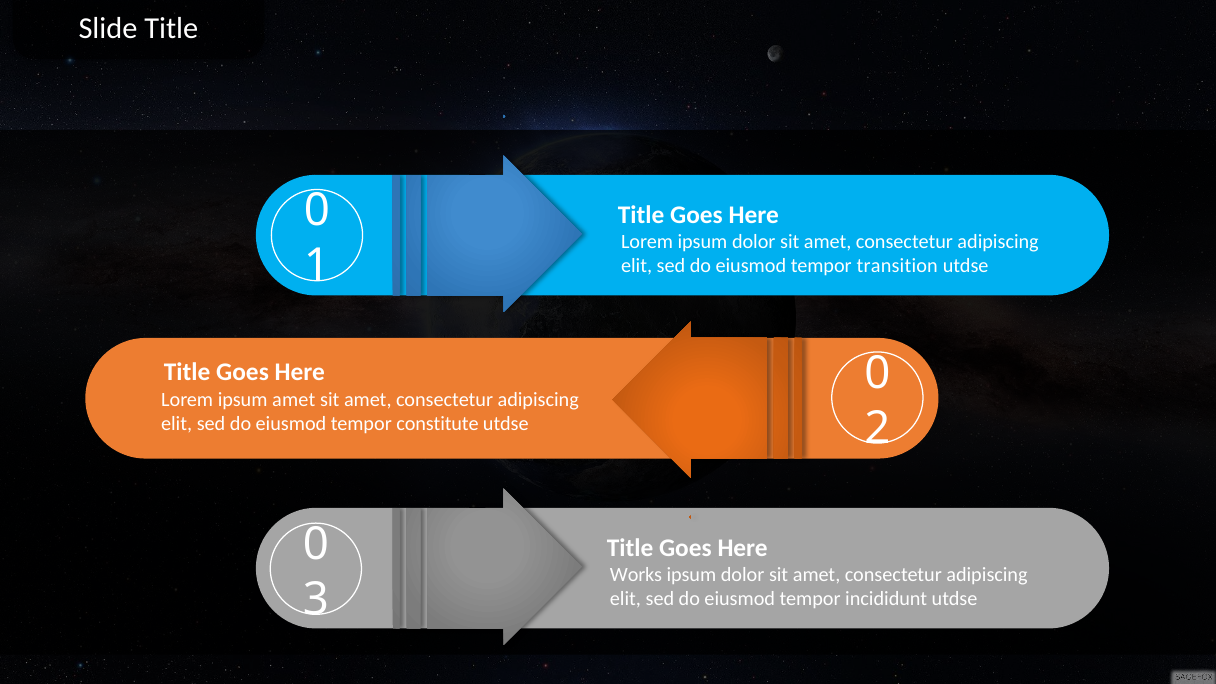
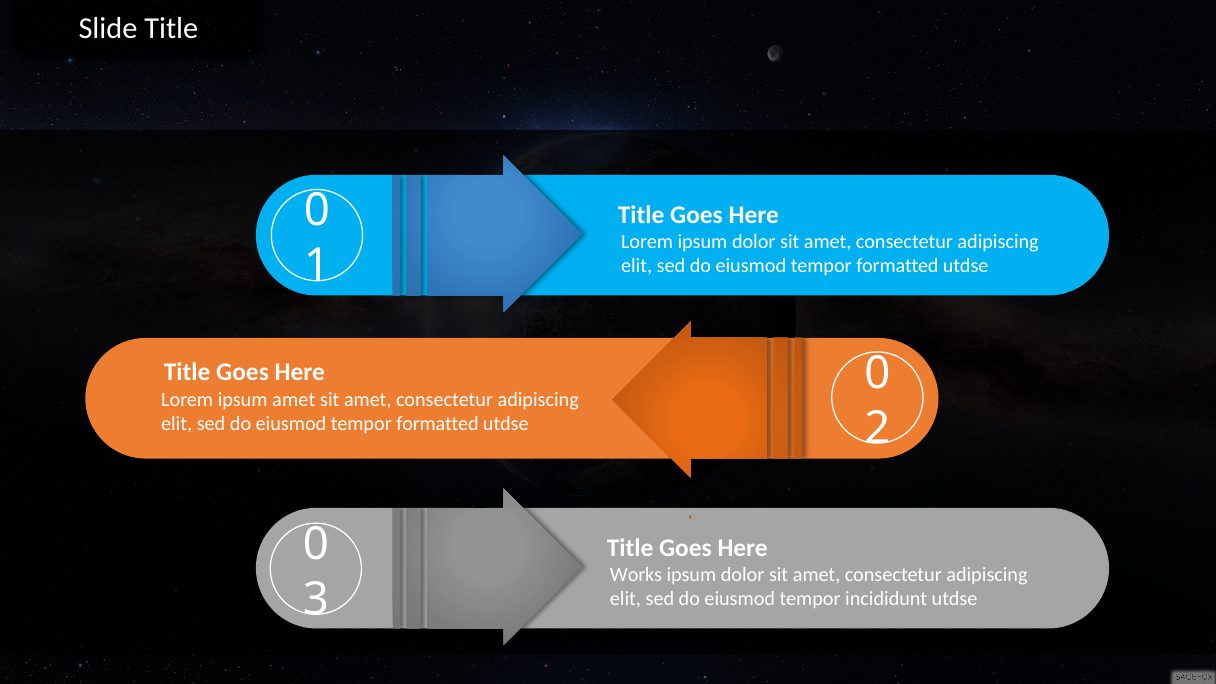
transition: transition -> formatted (897, 266)
constitute: constitute -> formatted (438, 424)
